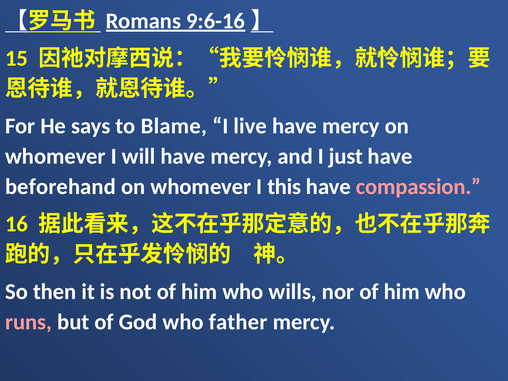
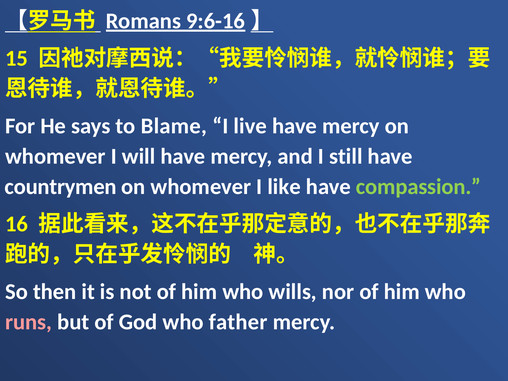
just: just -> still (346, 156)
beforehand: beforehand -> countrymen (61, 187)
this: this -> like (284, 187)
compassion colour: pink -> light green (419, 187)
